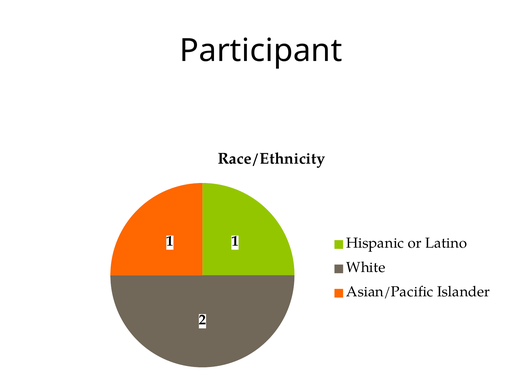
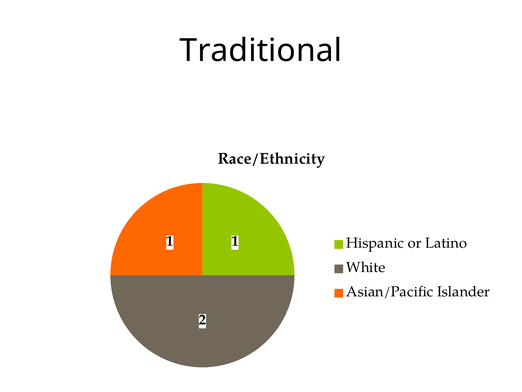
Participant: Participant -> Traditional (261, 51)
